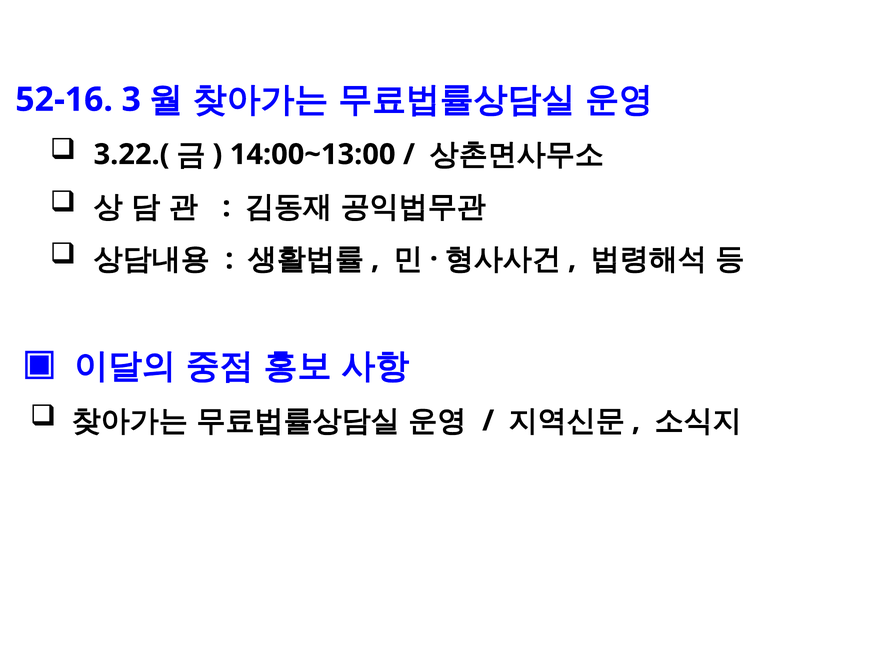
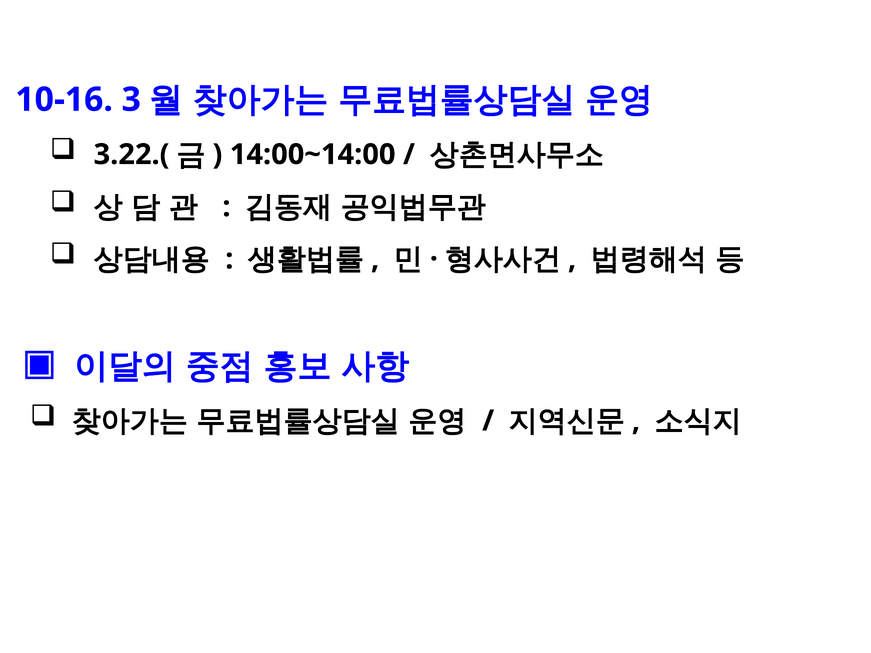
52-16: 52-16 -> 10-16 (64, 100)
14:00~13:00: 14:00~13:00 -> 14:00~14:00 (313, 155)
